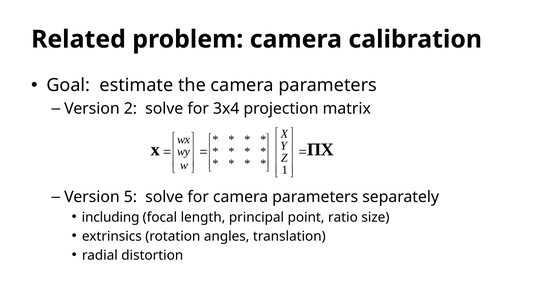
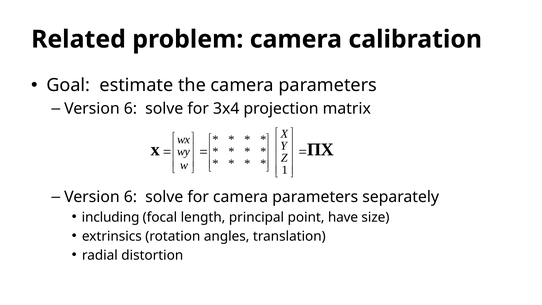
2: 2 -> 6 (130, 109)
5: 5 -> 6 (130, 197)
ratio: ratio -> have (343, 217)
